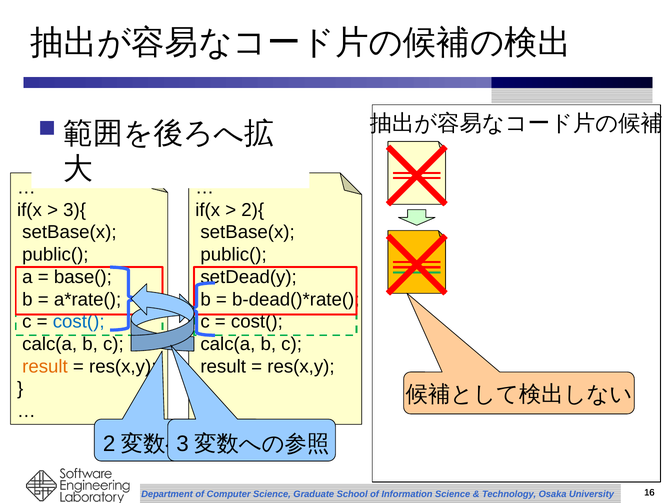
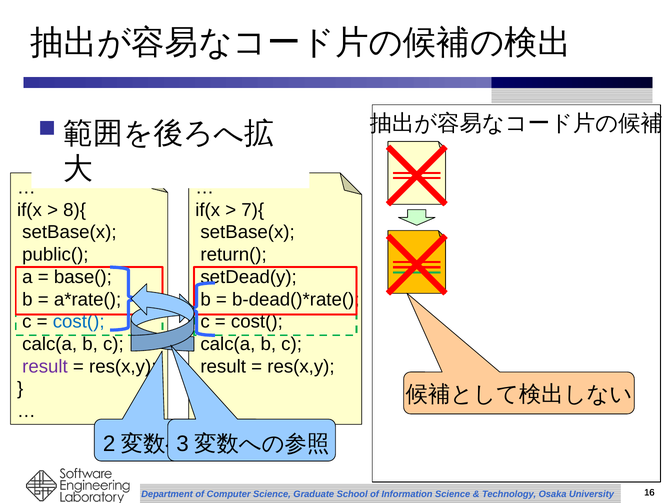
3){: 3){ -> 8){ (75, 210)
2){: 2){ -> 7){ (253, 210)
public(: public( -> return( (234, 255)
result colour: orange -> purple (45, 367)
